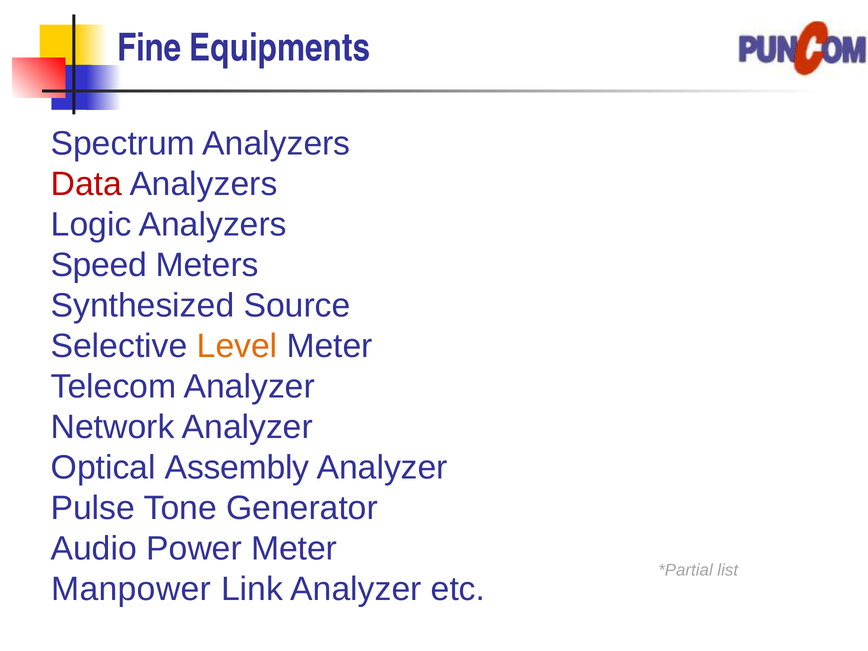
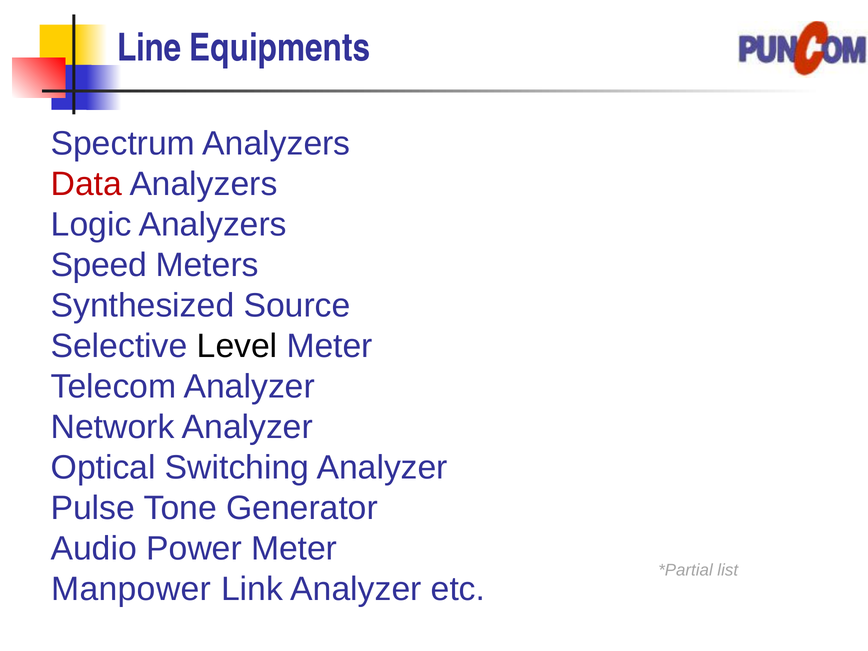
Fine: Fine -> Line (149, 48)
Level colour: orange -> black (237, 346)
Assembly: Assembly -> Switching (237, 468)
